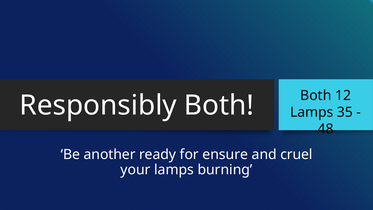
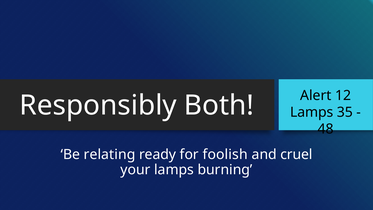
Both: Both -> Alert (316, 95)
another: another -> relating (110, 154)
ensure: ensure -> foolish (225, 154)
